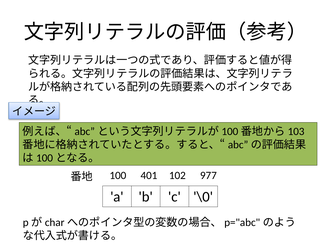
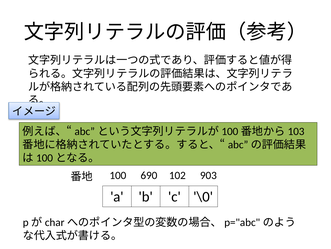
401: 401 -> 690 (149, 175)
977: 977 -> 903 (208, 175)
